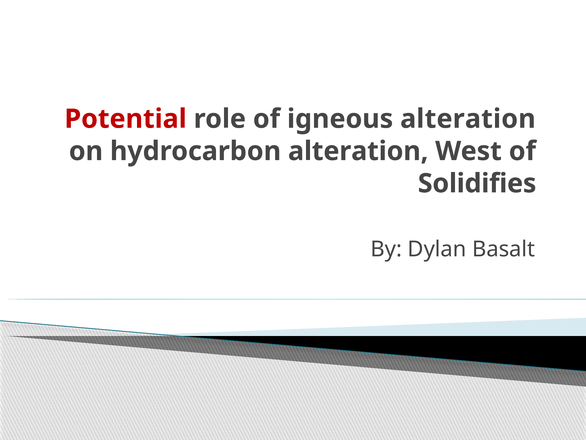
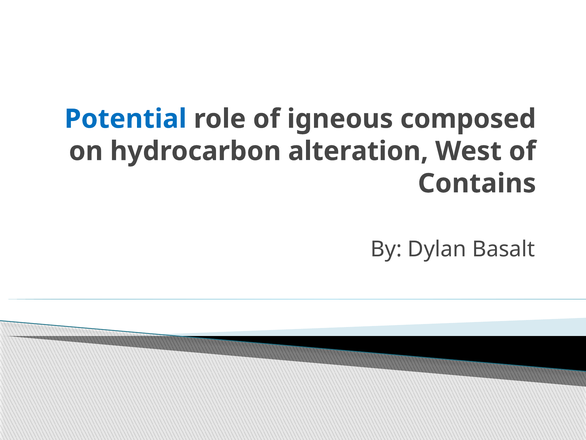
Potential colour: red -> blue (126, 119)
igneous alteration: alteration -> composed (468, 119)
Solidifies: Solidifies -> Contains (477, 183)
